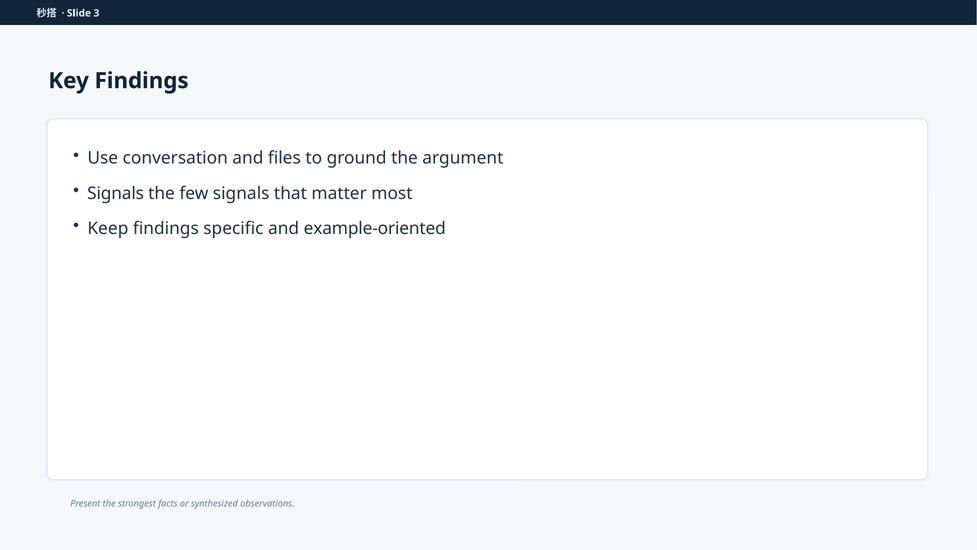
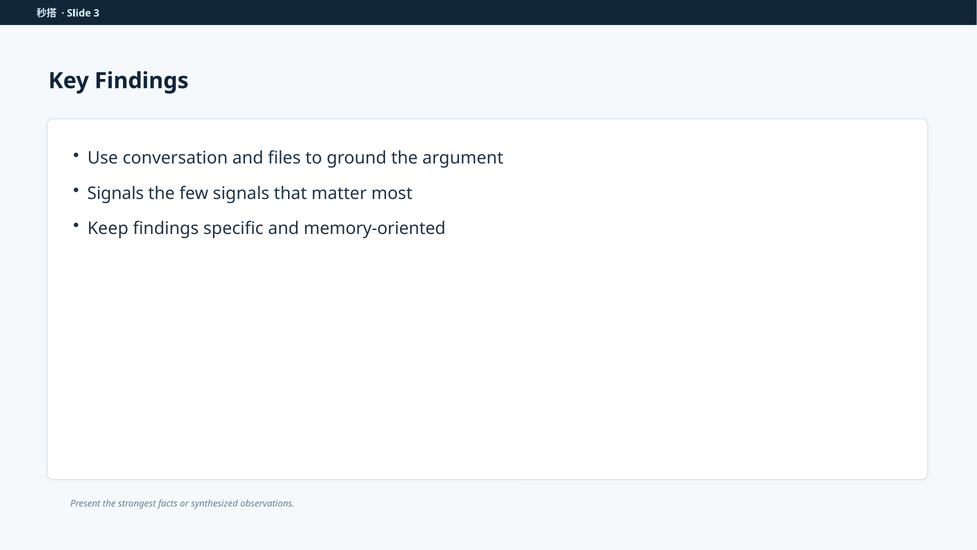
example-oriented: example-oriented -> memory-oriented (375, 228)
